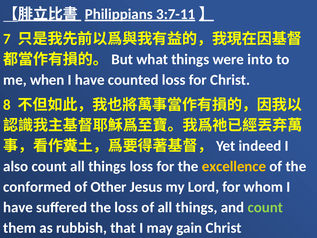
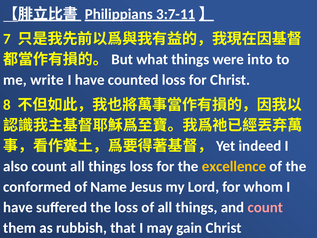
when: when -> write (47, 80)
Other: Other -> Name (109, 187)
count colour: light green -> pink (265, 207)
